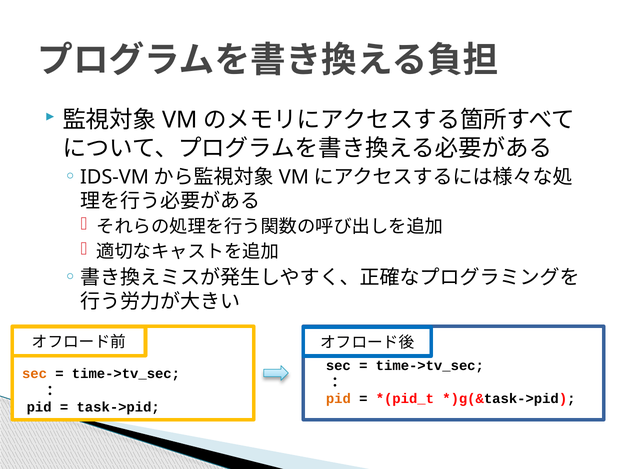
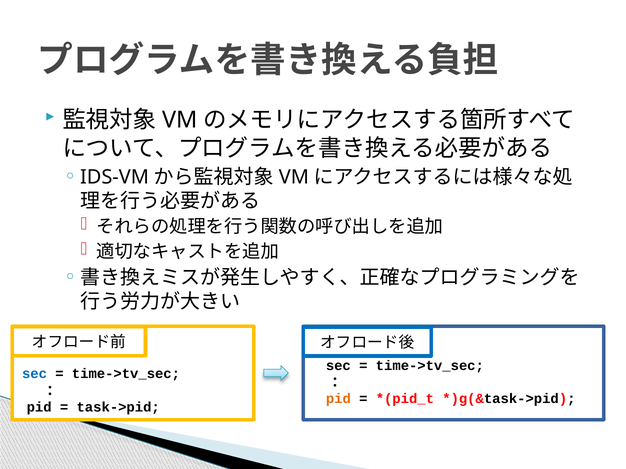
sec colour: orange -> blue (35, 374)
